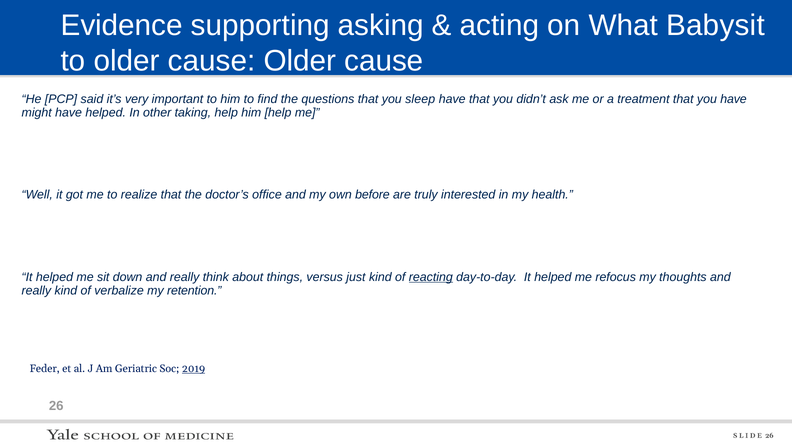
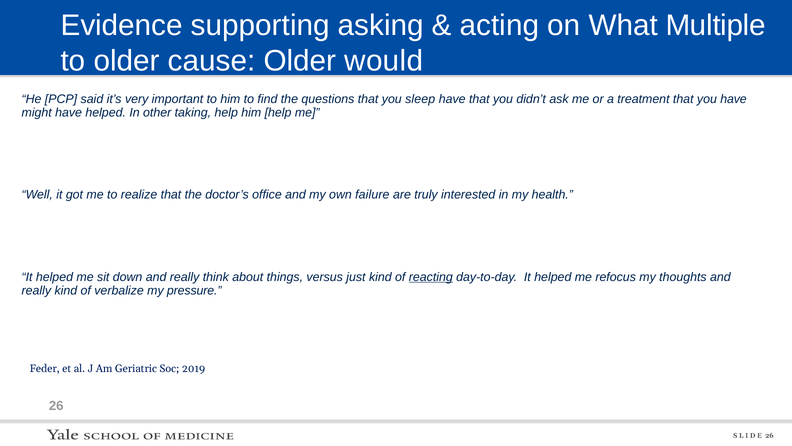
Babysit: Babysit -> Multiple (716, 25)
cause: cause -> would (384, 61)
before: before -> failure (372, 195)
retention: retention -> pressure (194, 290)
2019 underline: present -> none (194, 368)
